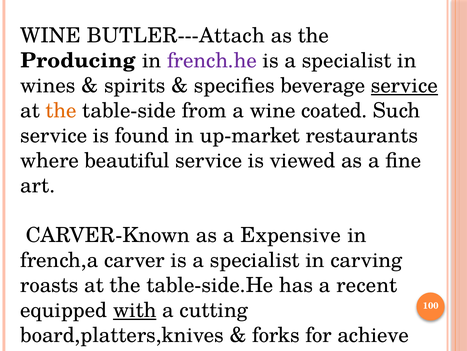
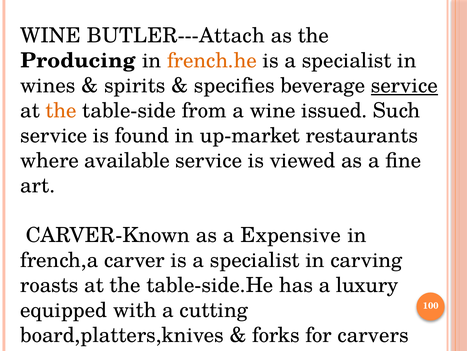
french.he colour: purple -> orange (212, 61)
coated: coated -> issued (334, 110)
beautiful: beautiful -> available (127, 160)
recent: recent -> luxury (367, 285)
with underline: present -> none (135, 310)
for achieve: achieve -> carvers (373, 335)
